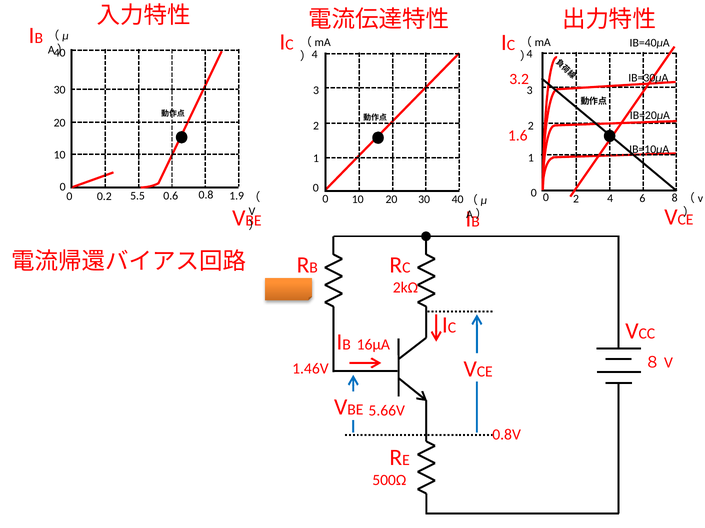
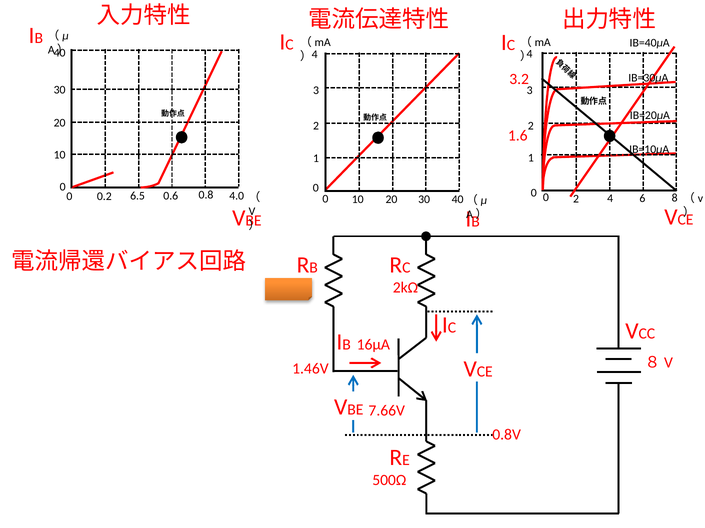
5.5: 5.5 -> 6.5 (138, 196)
1.9: 1.9 -> 4.0 (237, 196)
5.66V: 5.66V -> 7.66V (387, 411)
